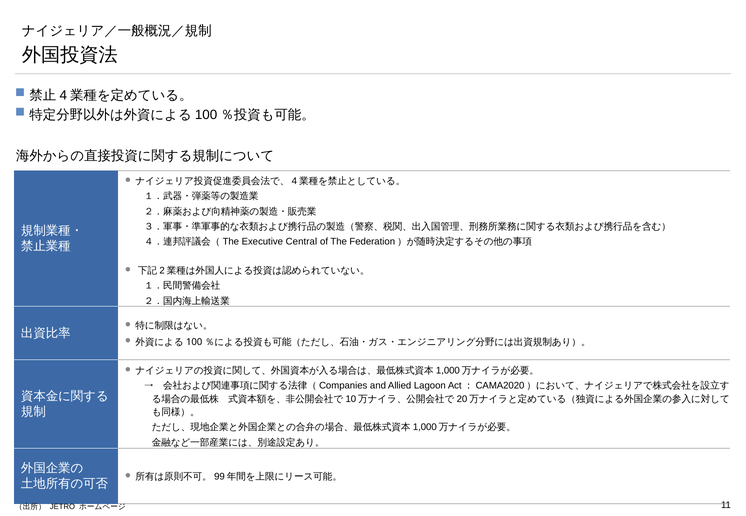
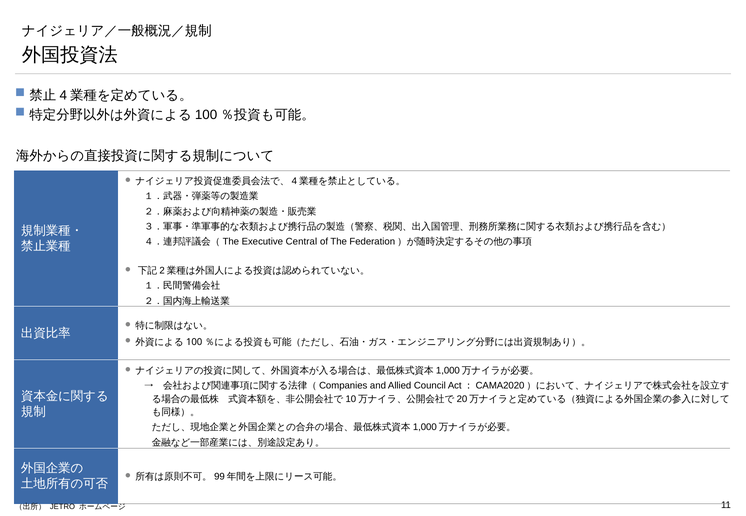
Lagoon: Lagoon -> Council (430, 386)
